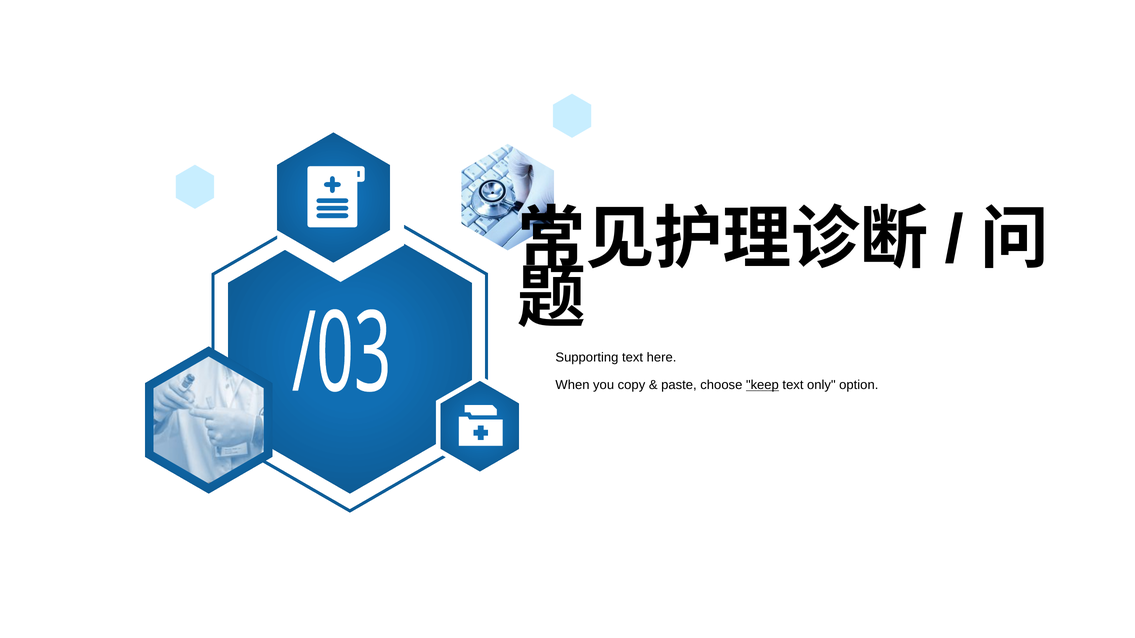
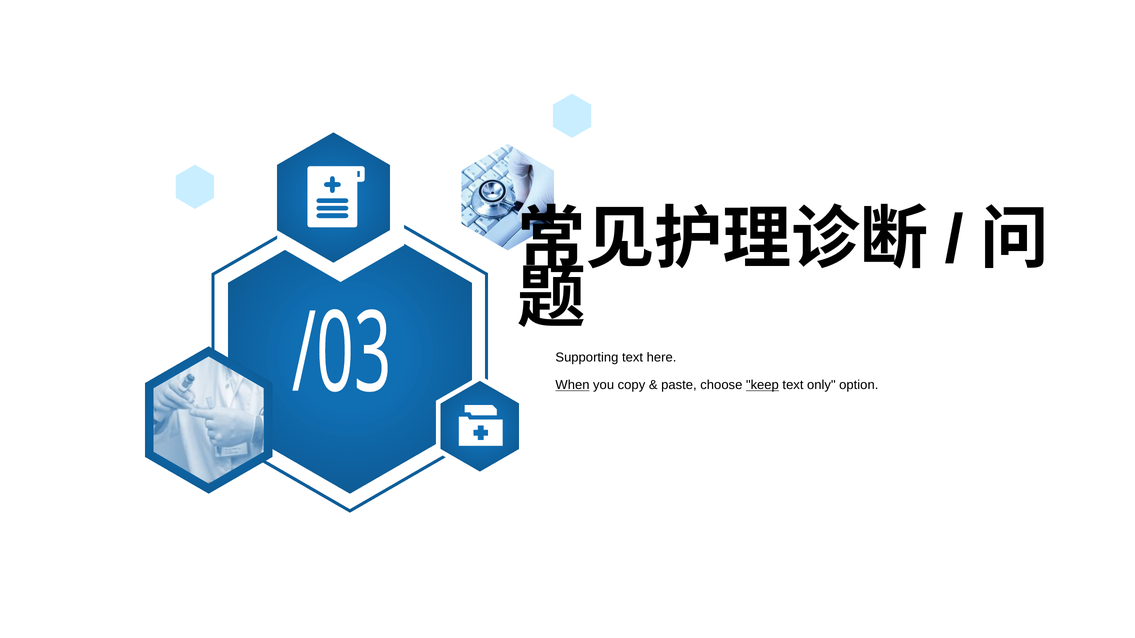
When underline: none -> present (572, 385)
